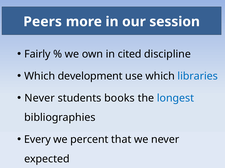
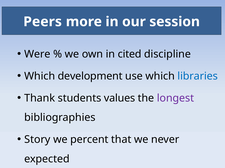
Fairly: Fairly -> Were (37, 54)
Never: Never -> Thank (40, 99)
books: books -> values (120, 99)
longest colour: blue -> purple (175, 99)
Every: Every -> Story (37, 140)
